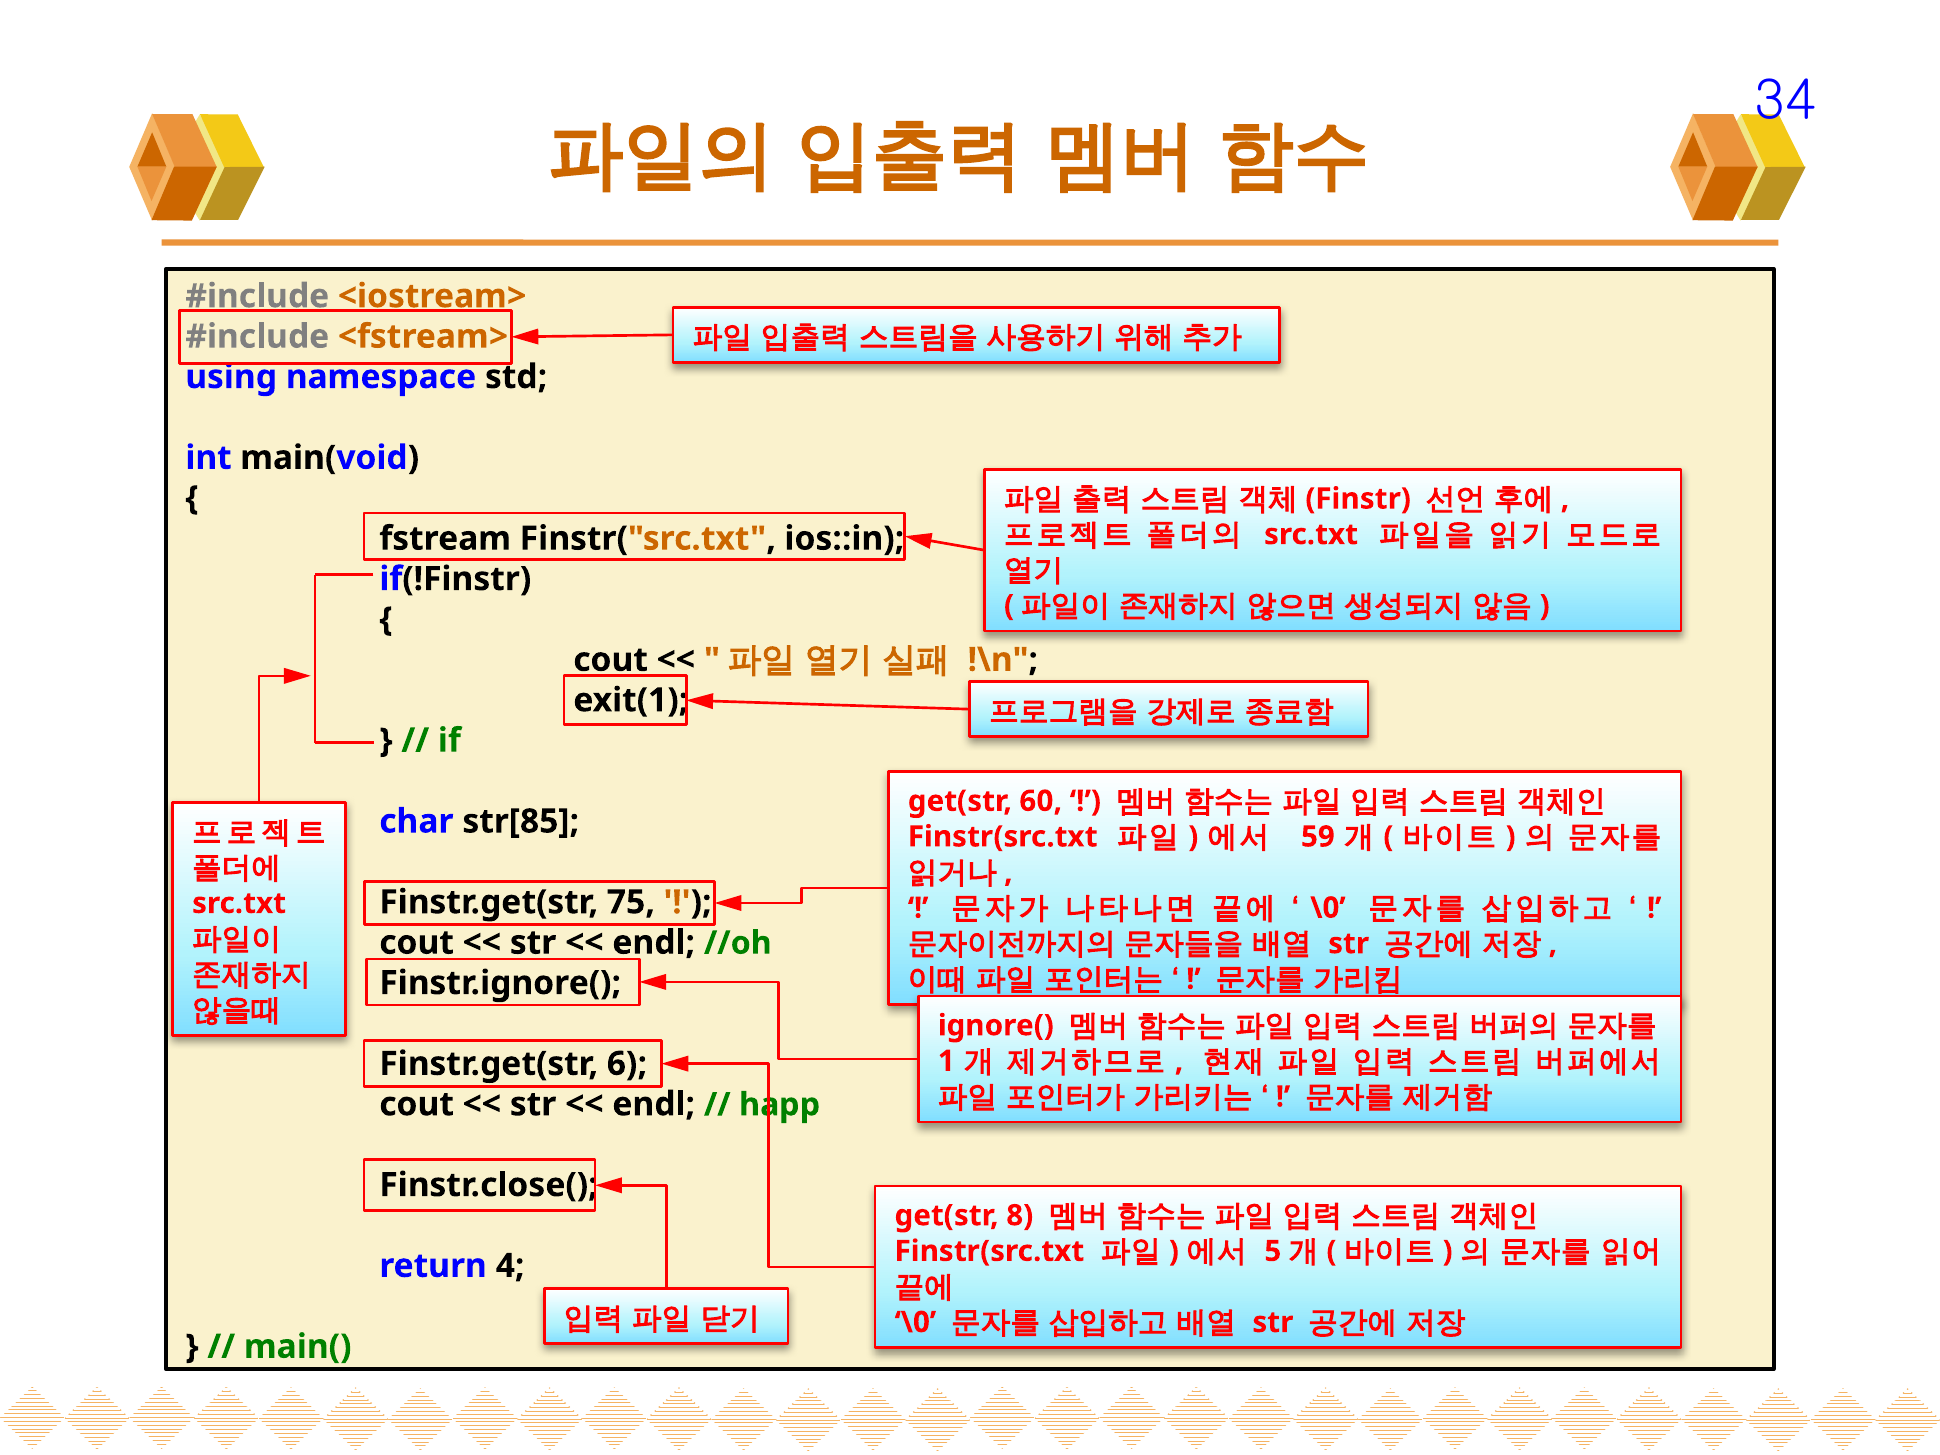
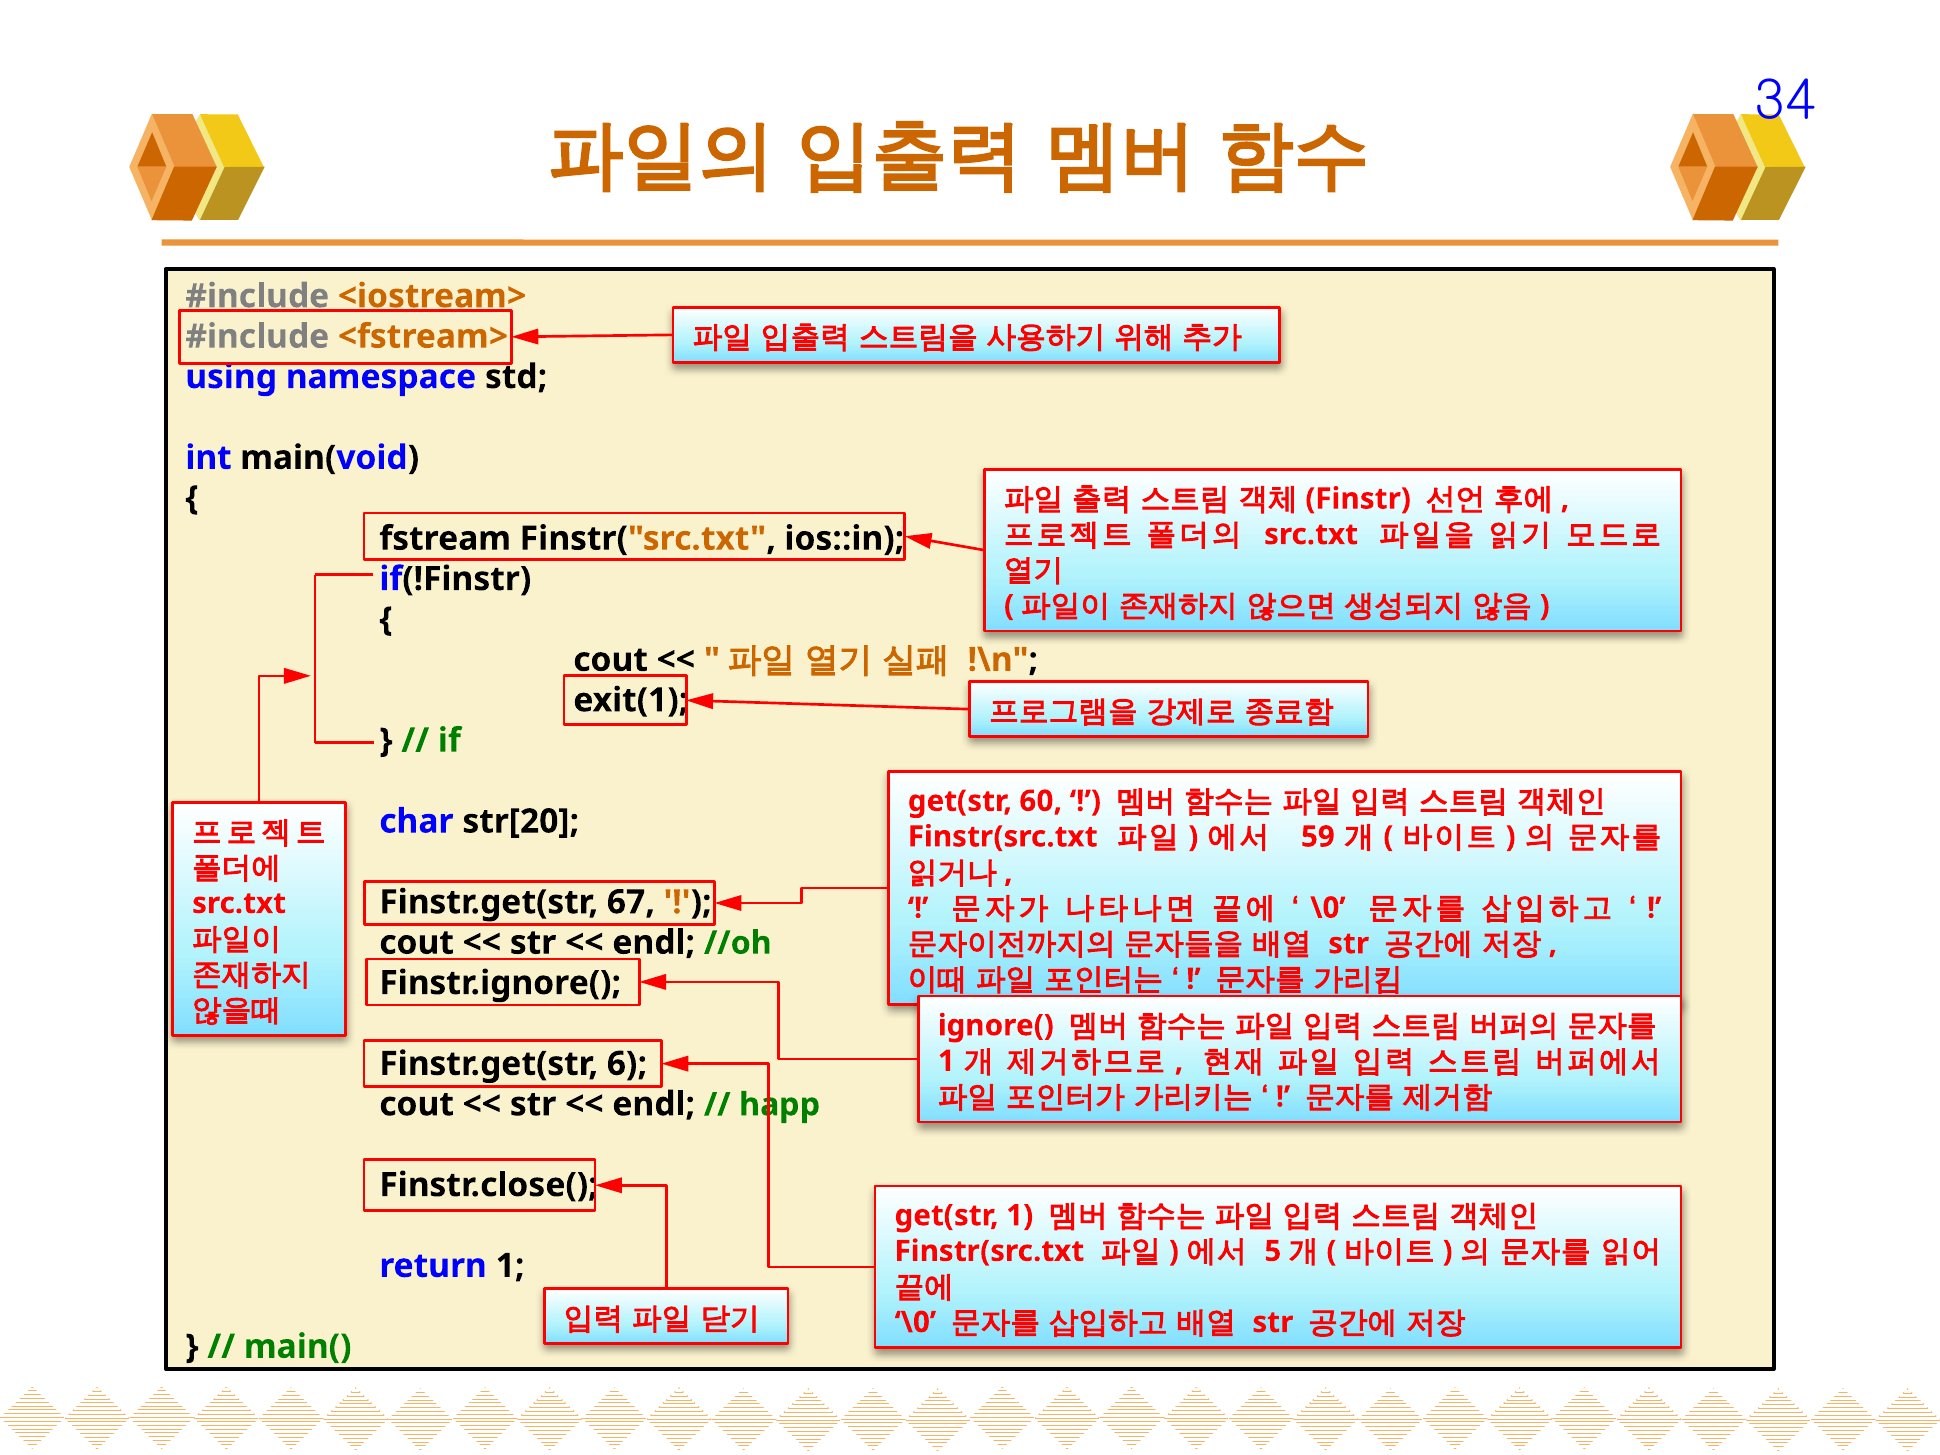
str[85: str[85 -> str[20 (521, 821)
75: 75 -> 67 (631, 902)
get(str 8: 8 -> 1 (1020, 1216)
return 4: 4 -> 1 (510, 1266)
